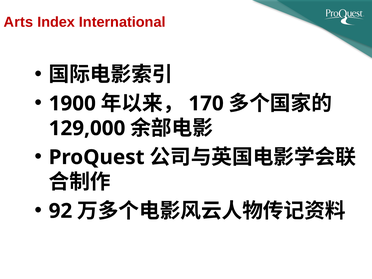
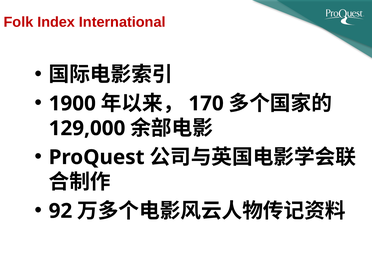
Arts: Arts -> Folk (18, 22)
